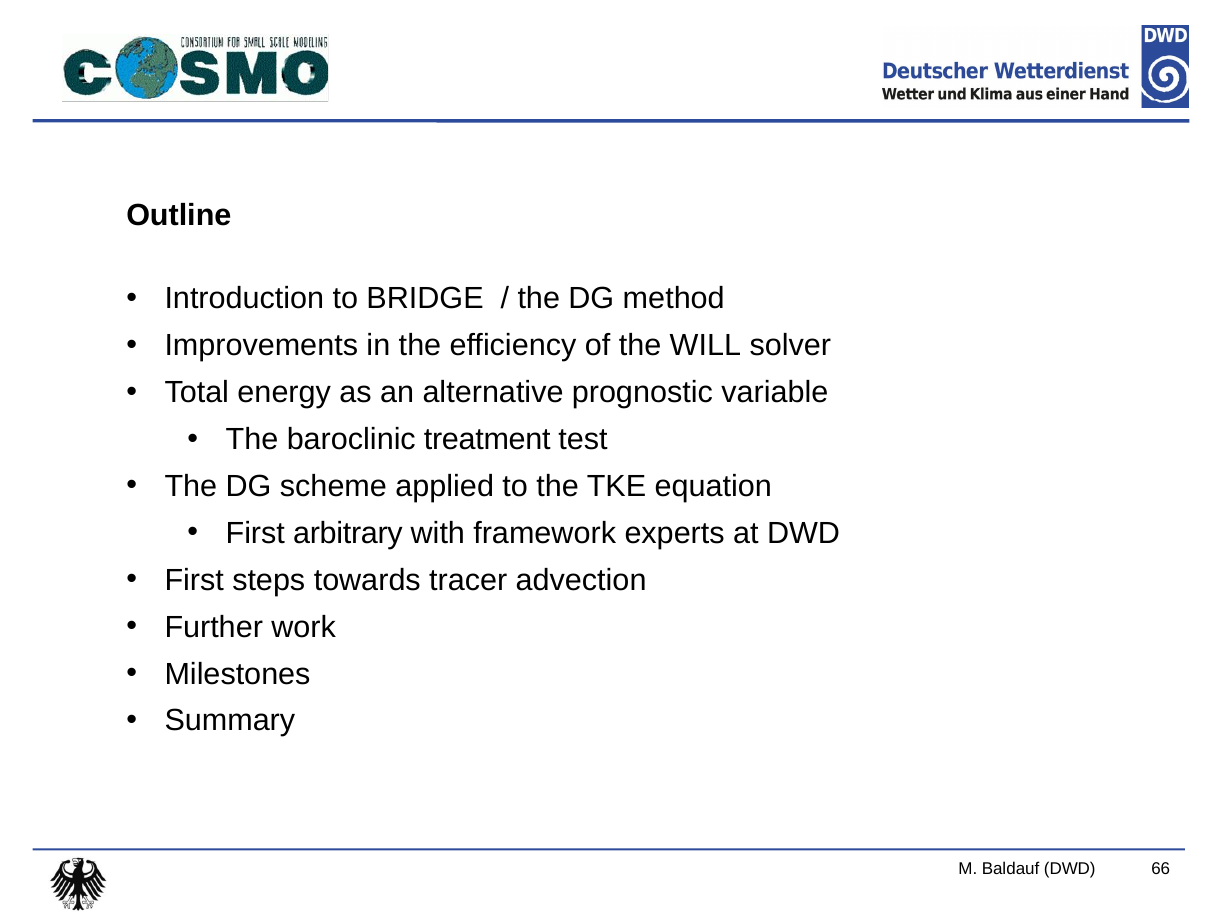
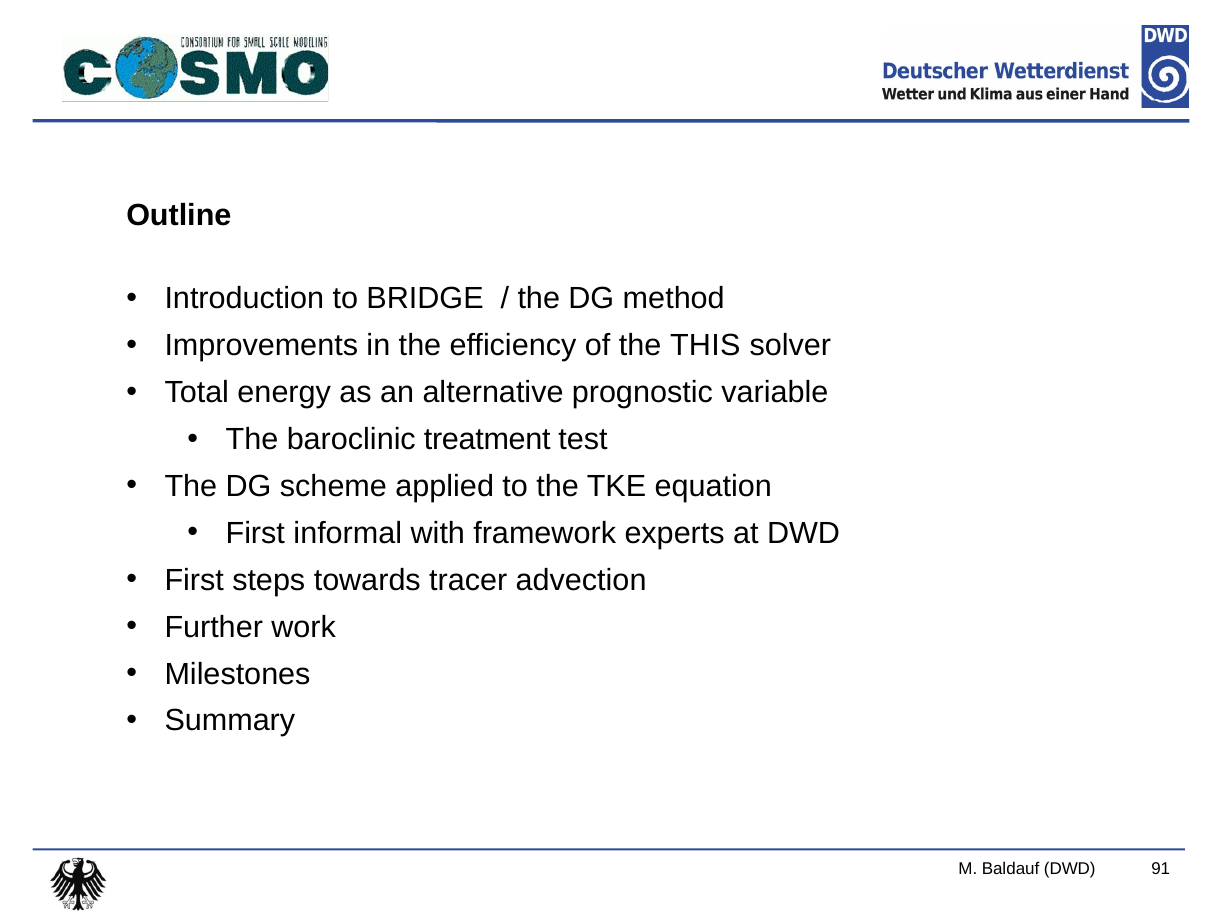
WILL: WILL -> THIS (705, 346)
arbitrary: arbitrary -> informal (348, 533)
66: 66 -> 91 (1161, 869)
